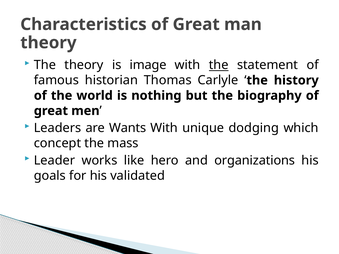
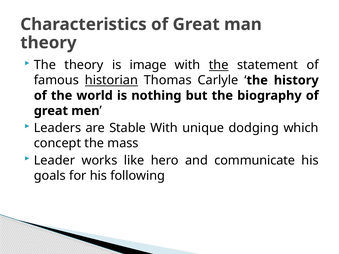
historian underline: none -> present (111, 80)
Wants: Wants -> Stable (128, 128)
organizations: organizations -> communicate (255, 160)
validated: validated -> following (138, 176)
